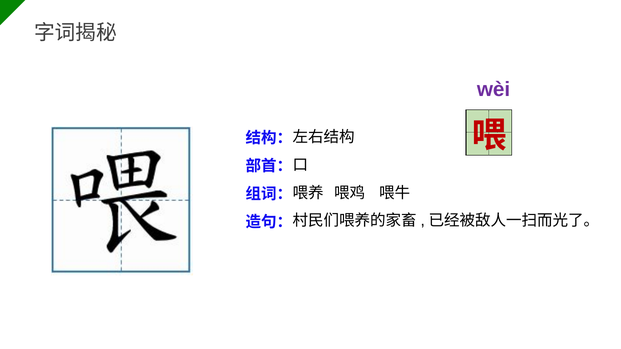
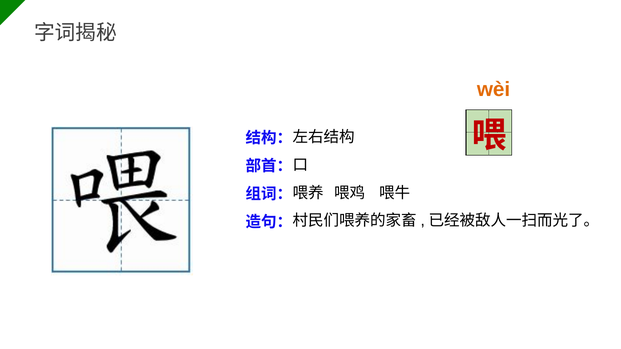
wèi colour: purple -> orange (494, 90)
